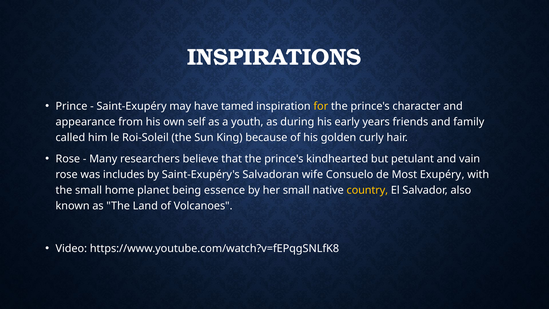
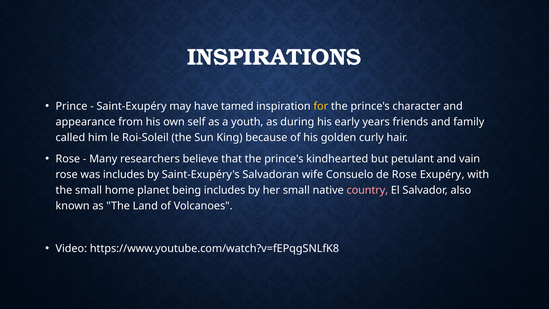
de Most: Most -> Rose (404, 175)
being essence: essence -> includes (225, 190)
country colour: yellow -> pink (367, 190)
